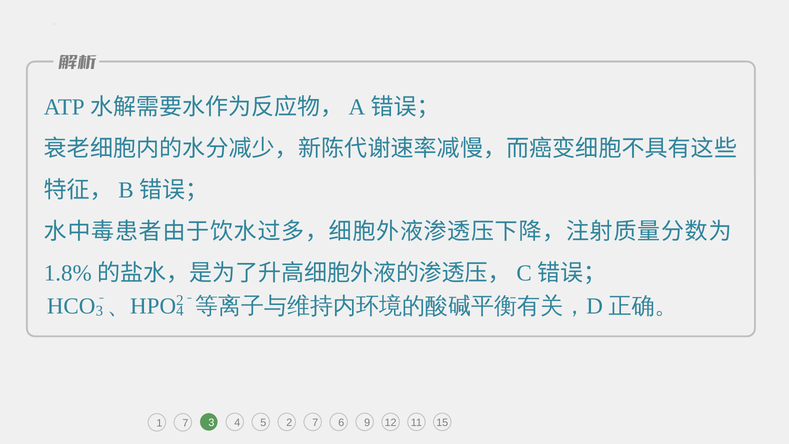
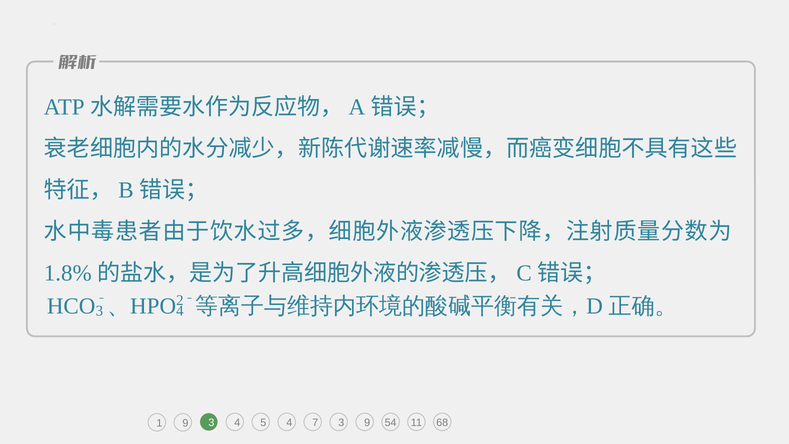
1 7: 7 -> 9 (185, 423)
5 2: 2 -> 4 (289, 423)
7 6: 6 -> 3 (341, 423)
12: 12 -> 54 (391, 423)
15: 15 -> 68 (442, 423)
